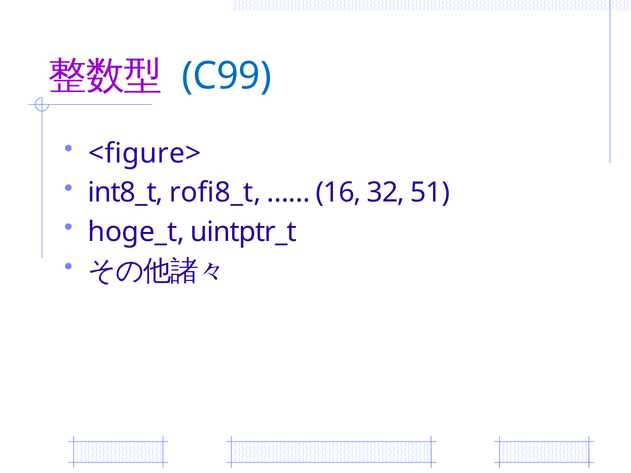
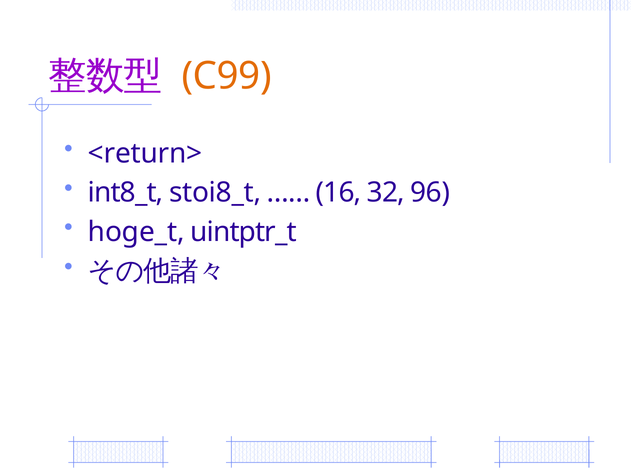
C99 colour: blue -> orange (227, 76)
<figure>: <figure> -> <return> (145, 153)
rofi8_t: rofi8_t -> stoi8_t (215, 193)
51: 51 -> 96 (430, 193)
